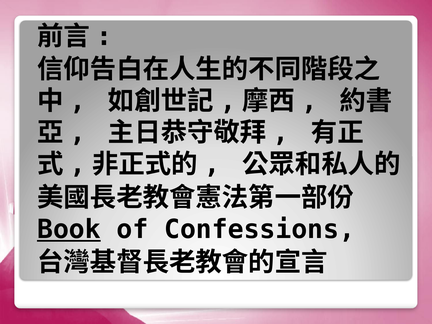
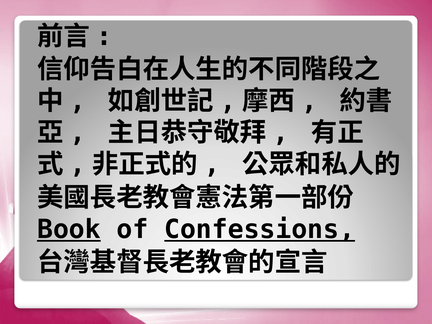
Confessions underline: none -> present (260, 229)
